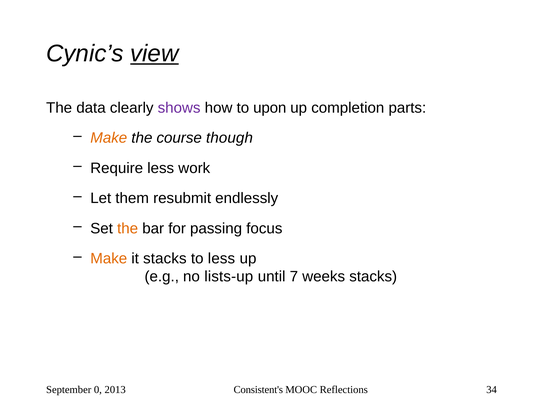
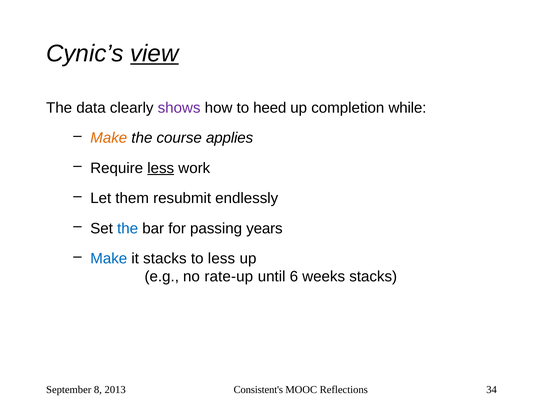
upon: upon -> heed (270, 108)
parts: parts -> while (407, 108)
though: though -> applies (230, 138)
less underline: none -> present (161, 168)
the colour: orange -> blue (128, 229)
focus: focus -> years (264, 229)
Make colour: orange -> blue (109, 259)
lists-up: lists-up -> rate-up (229, 277)
7: 7 -> 6 (294, 277)
0: 0 -> 8 (98, 390)
